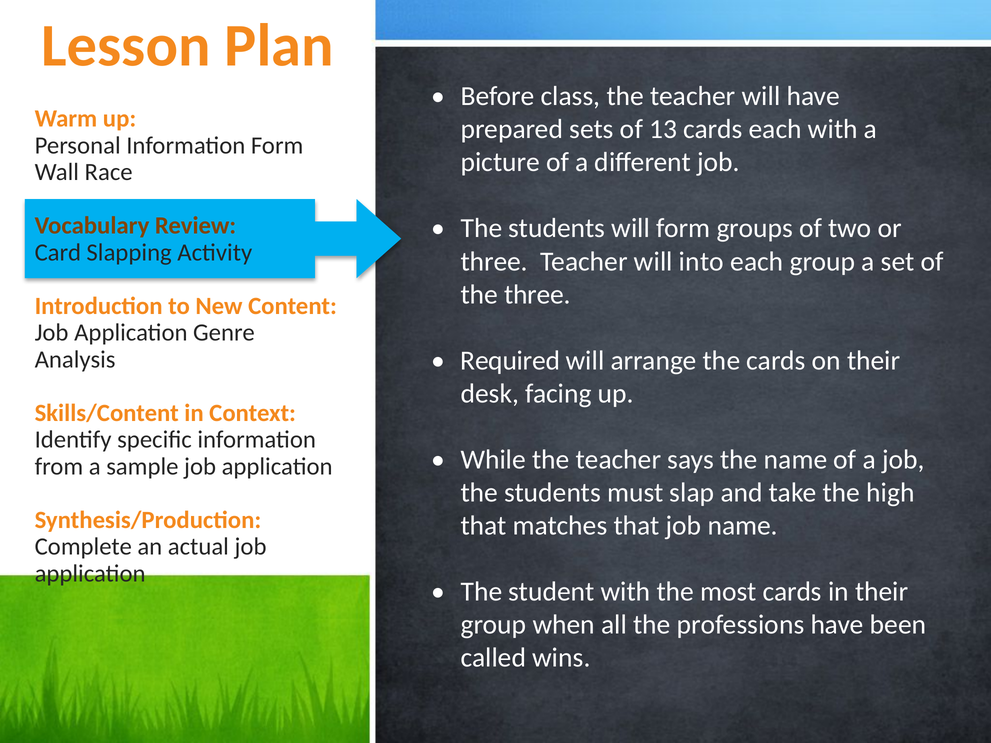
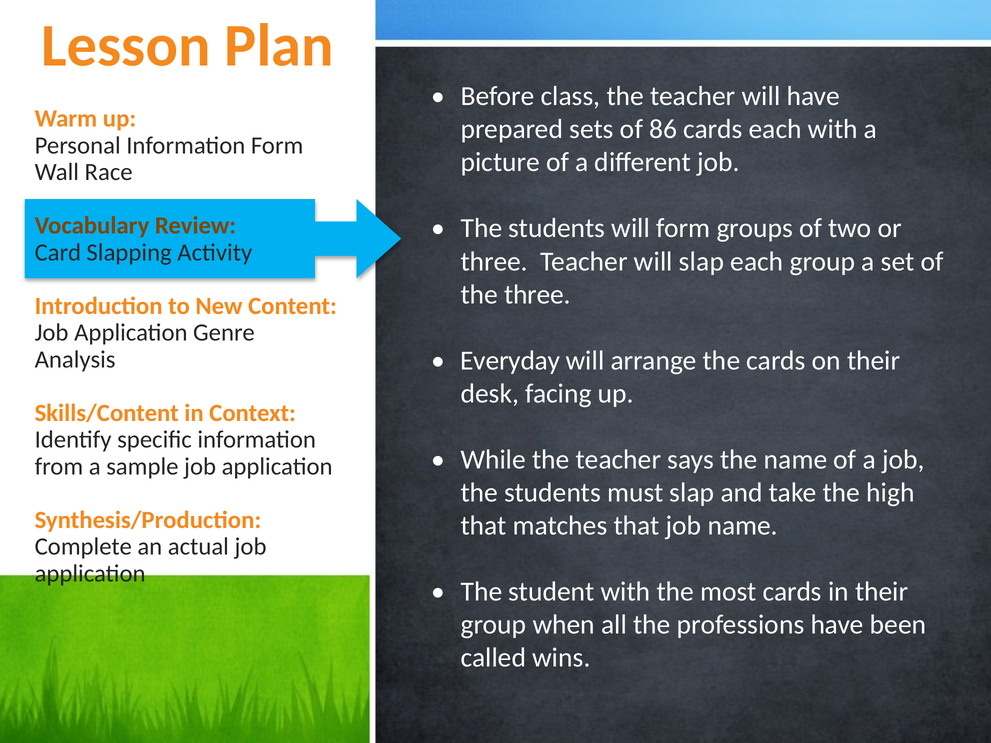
13: 13 -> 86 (663, 129)
will into: into -> slap (701, 262)
Required: Required -> Everyday (510, 361)
